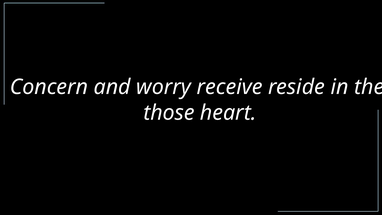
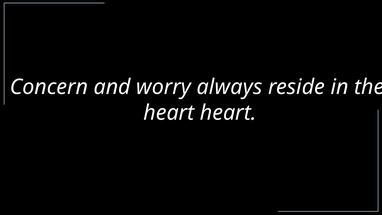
receive: receive -> always (229, 87)
those: those -> heart (169, 113)
